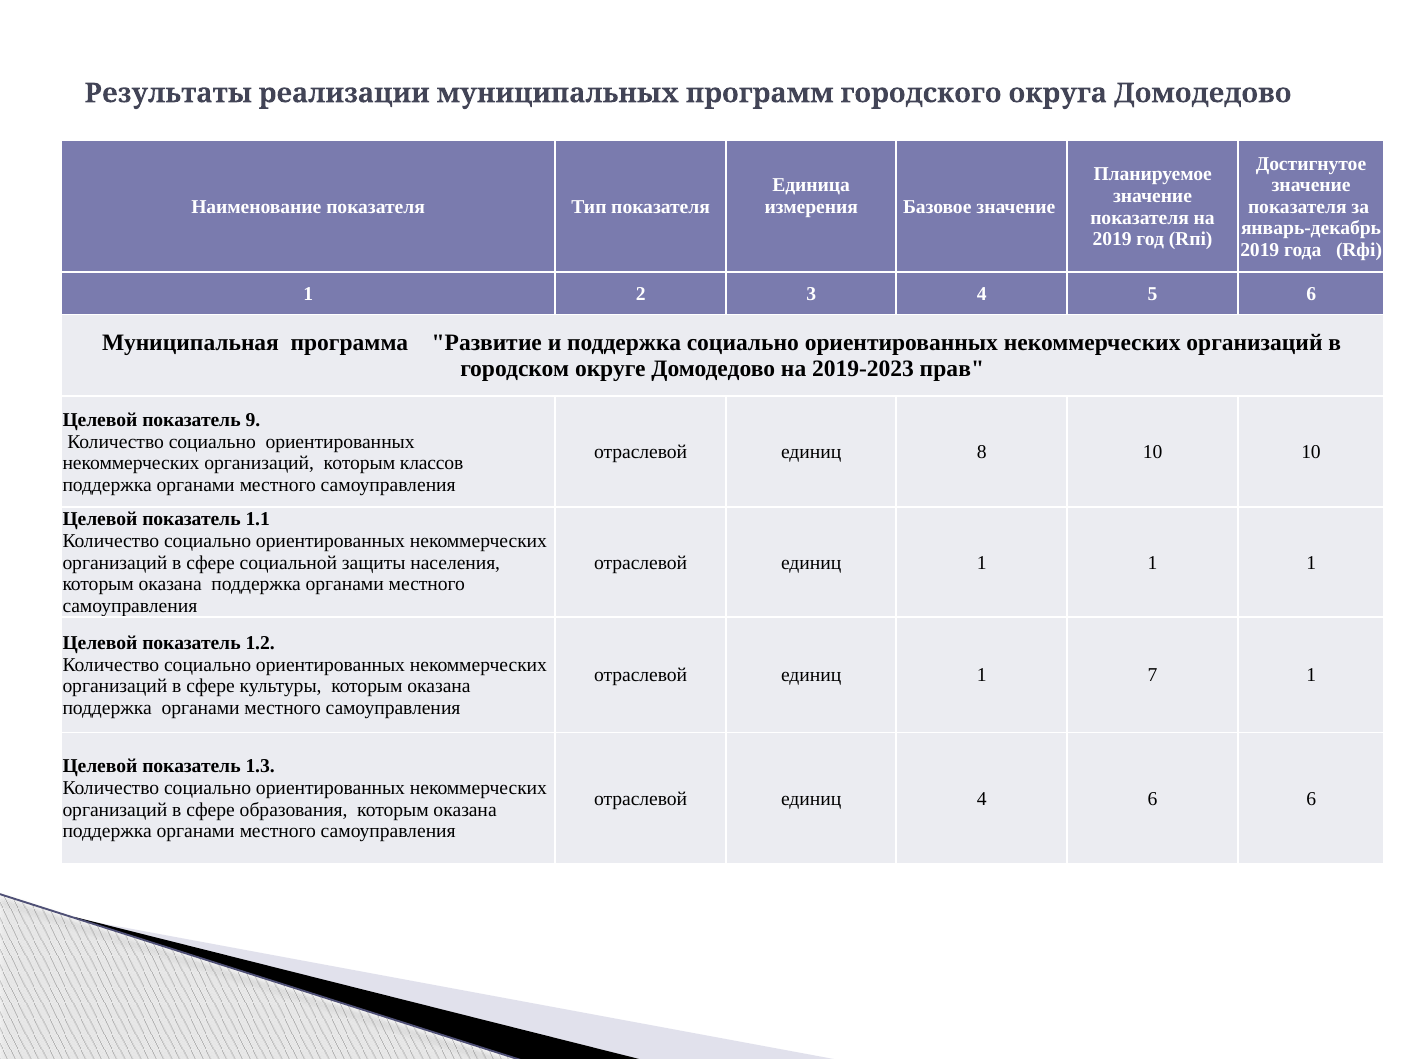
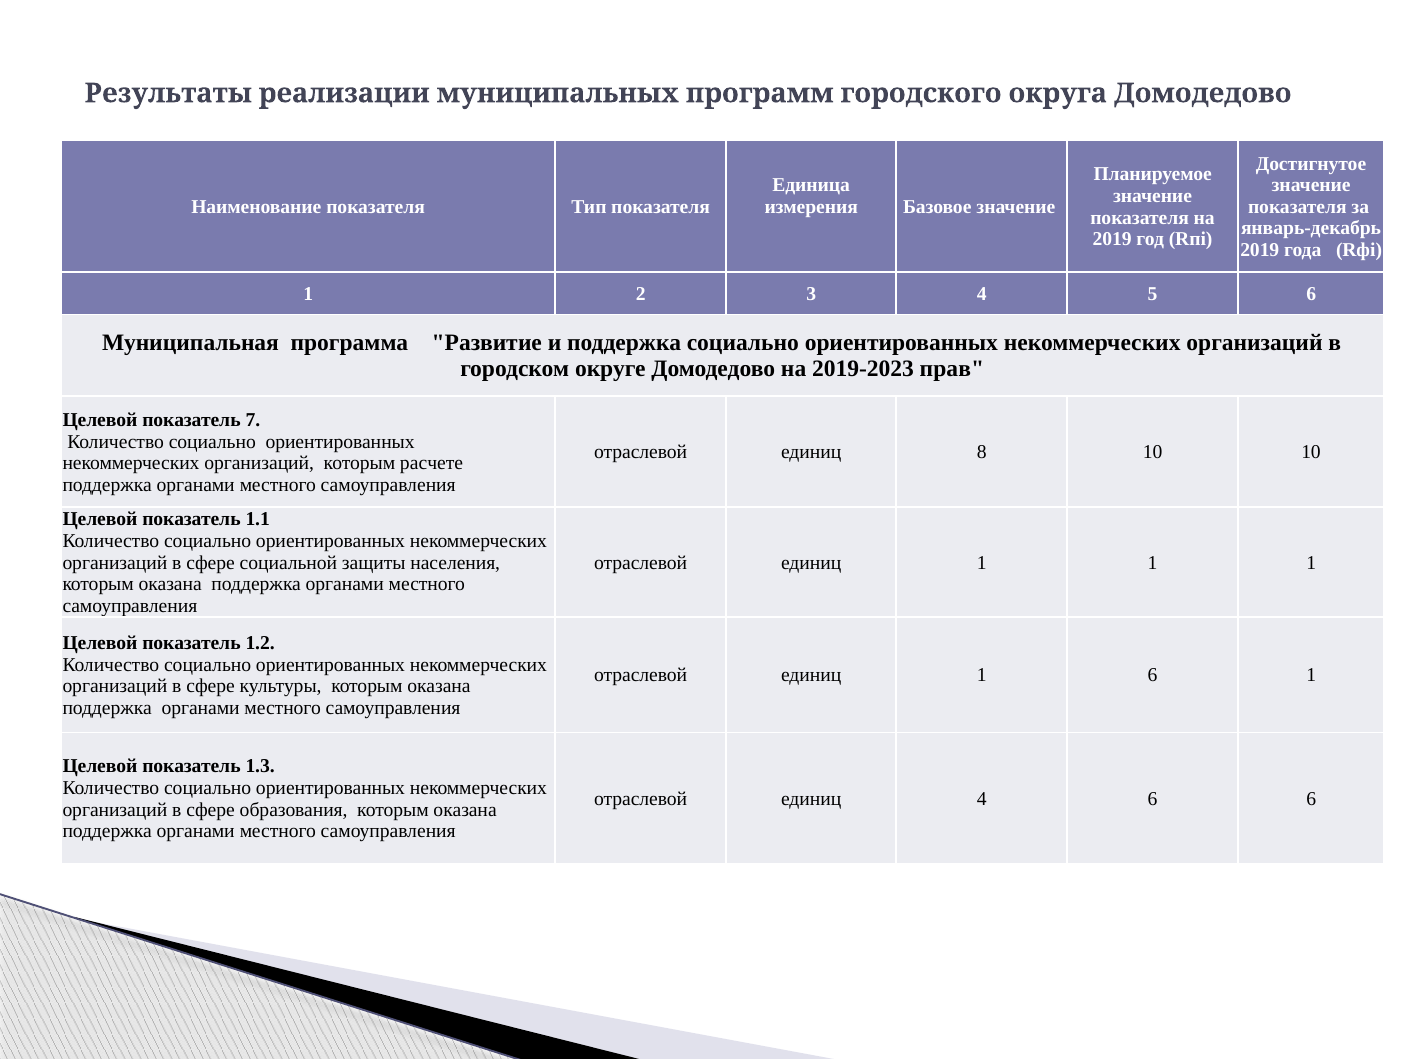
9: 9 -> 7 (253, 420)
классов: классов -> расчете (432, 463)
1 7: 7 -> 6 (1153, 675)
